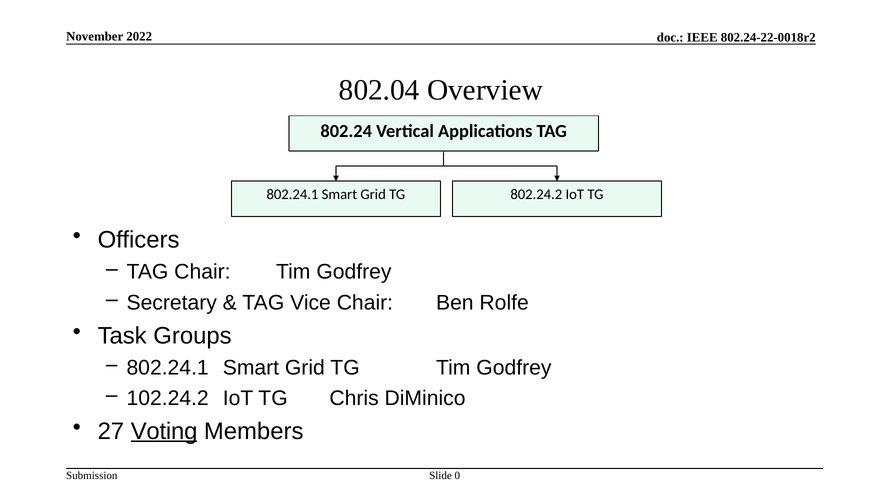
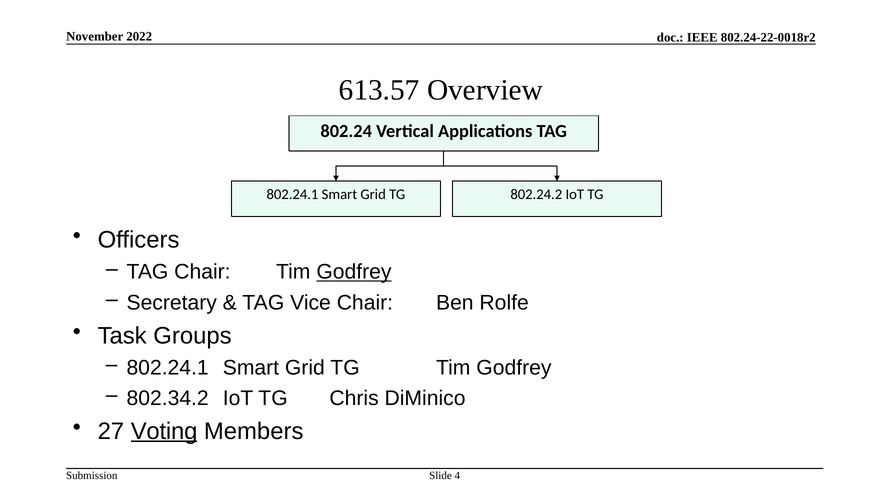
802.04: 802.04 -> 613.57 (379, 90)
Godfrey underline: none -> present (354, 272)
102.24.2: 102.24.2 -> 802.34.2 (168, 398)
0: 0 -> 4 (457, 476)
